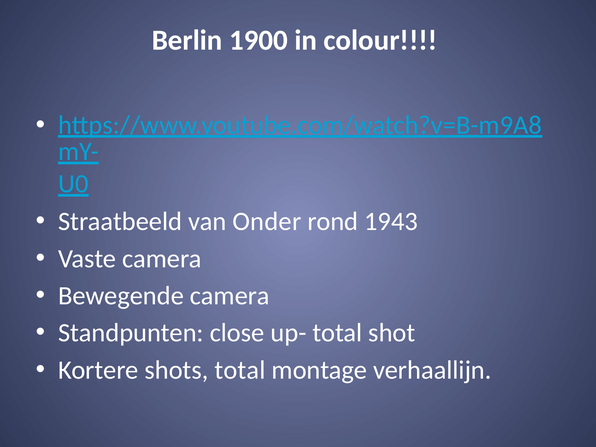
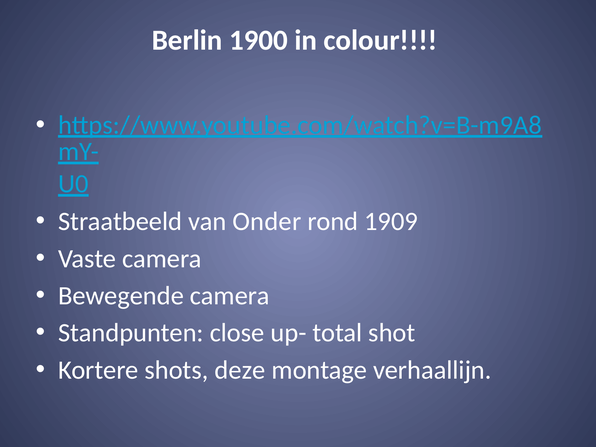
1943: 1943 -> 1909 (391, 222)
shots total: total -> deze (240, 370)
